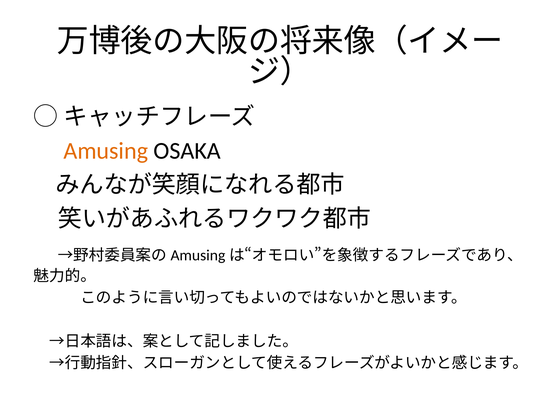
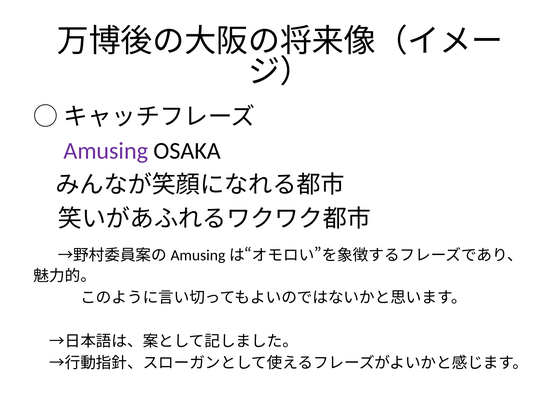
Amusing colour: orange -> purple (106, 151)
